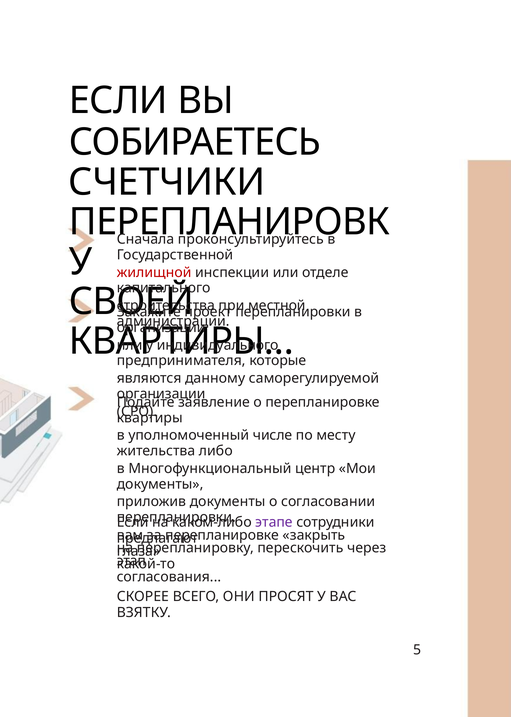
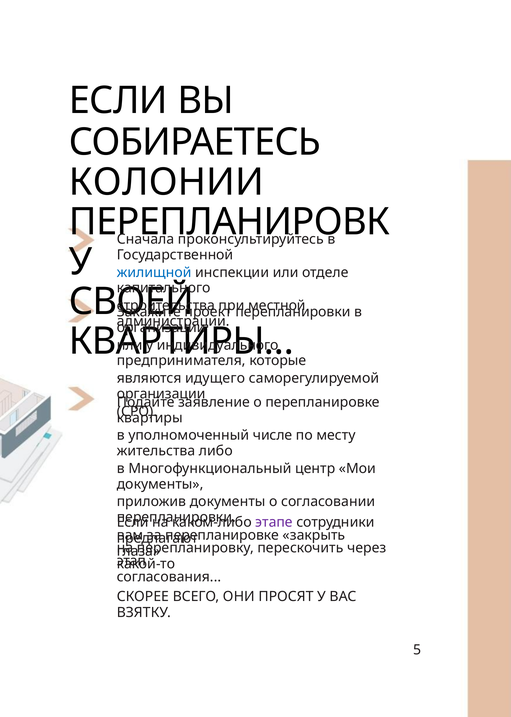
СЧЕТЧИКИ: СЧЕТЧИКИ -> КОЛОНИИ (166, 182)
жилищной colour: red -> blue (154, 273)
данному: данному -> идущего (215, 378)
